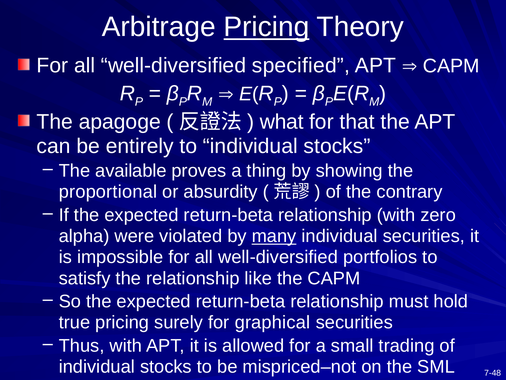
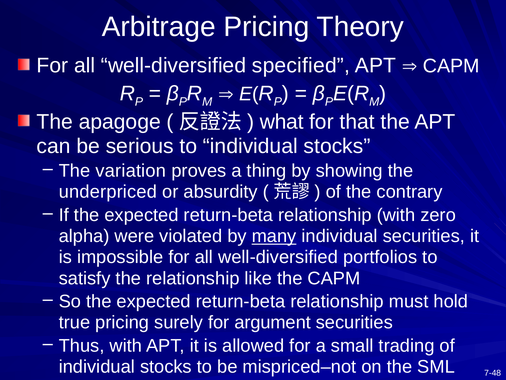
Pricing underline: present -> none (266, 27)
entirely: entirely -> serious (140, 146)
available: available -> variation (131, 171)
proportional: proportional -> underpriced (108, 192)
graphical: graphical -> argument (273, 322)
